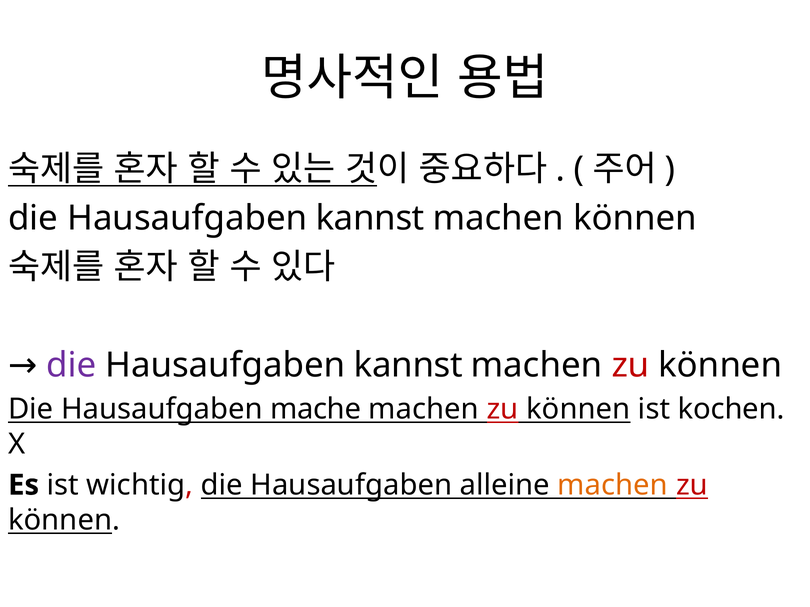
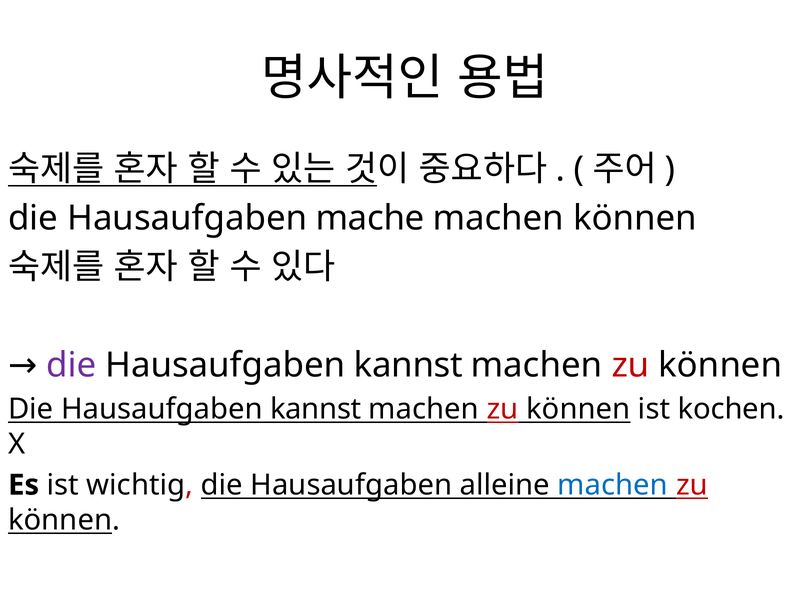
kannst: kannst -> mache (370, 218)
mache: mache -> kannst (316, 409)
machen colour: orange -> blue (613, 485)
